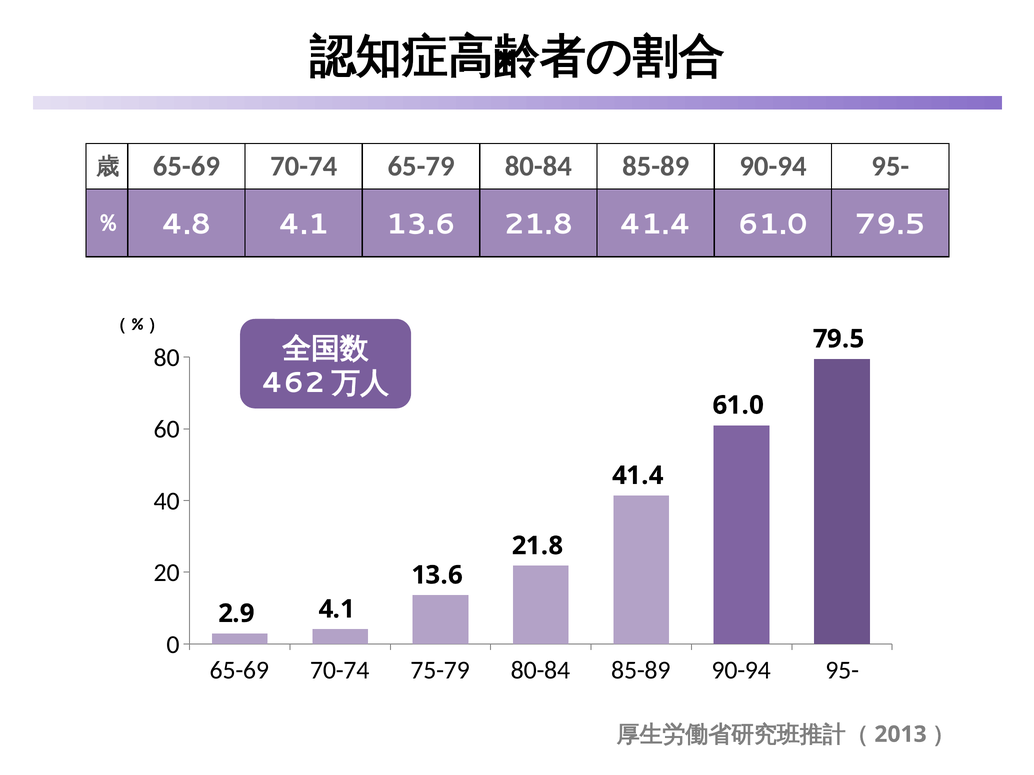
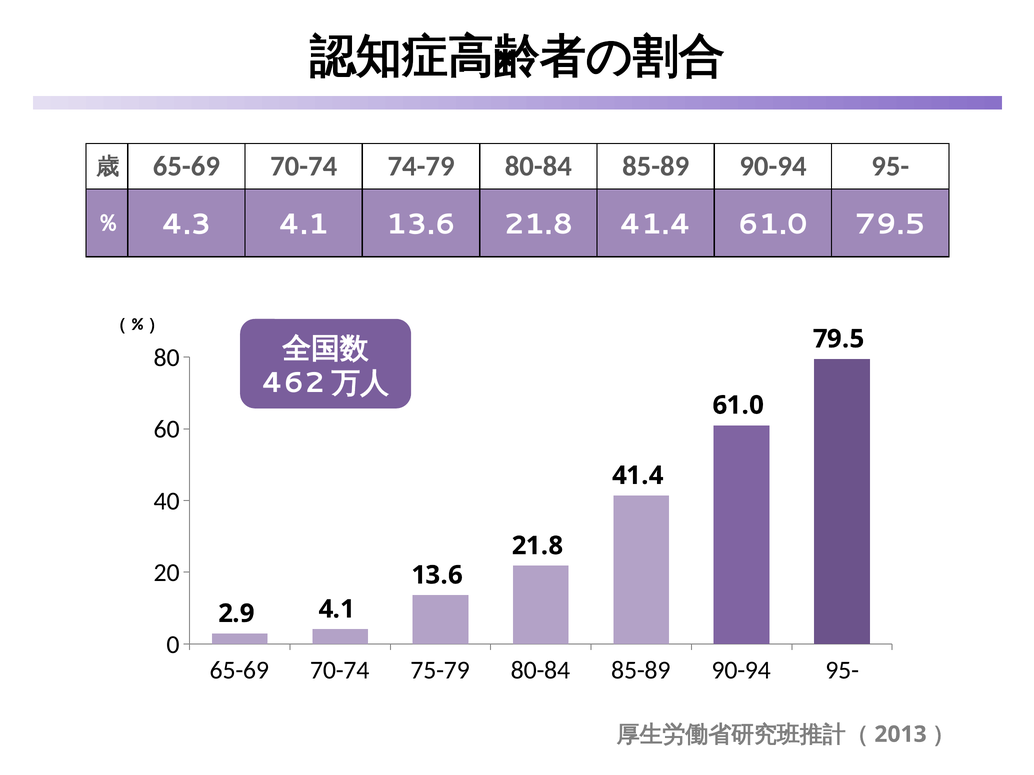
65-79: 65-79 -> 74-79 (421, 167)
4.8: 4.8 -> 4.3 (186, 225)
